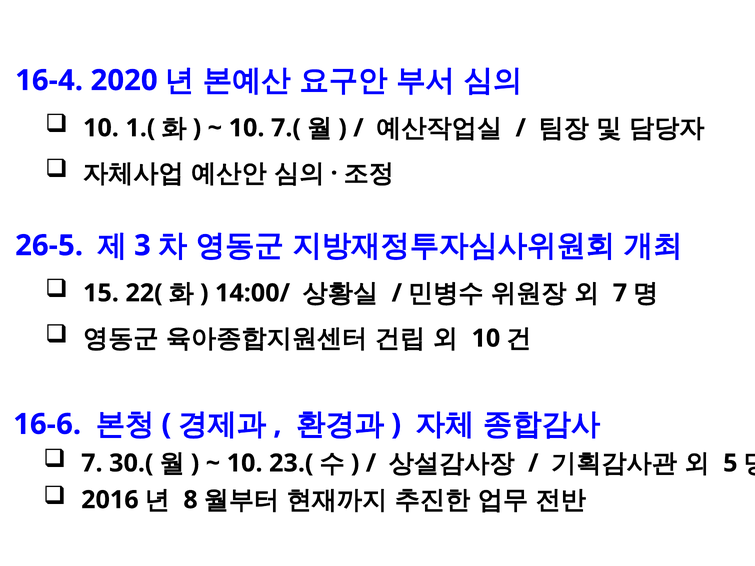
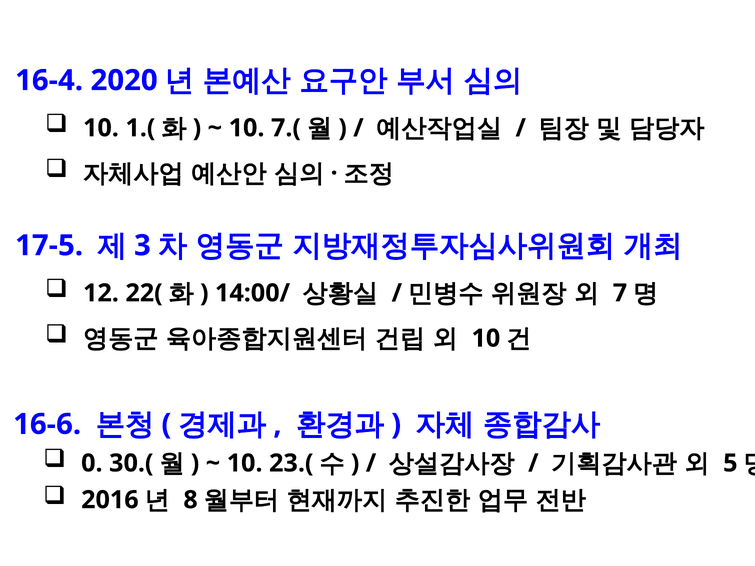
26-5: 26-5 -> 17-5 (49, 246)
15: 15 -> 12 (101, 293)
7: 7 -> 0 (92, 463)
